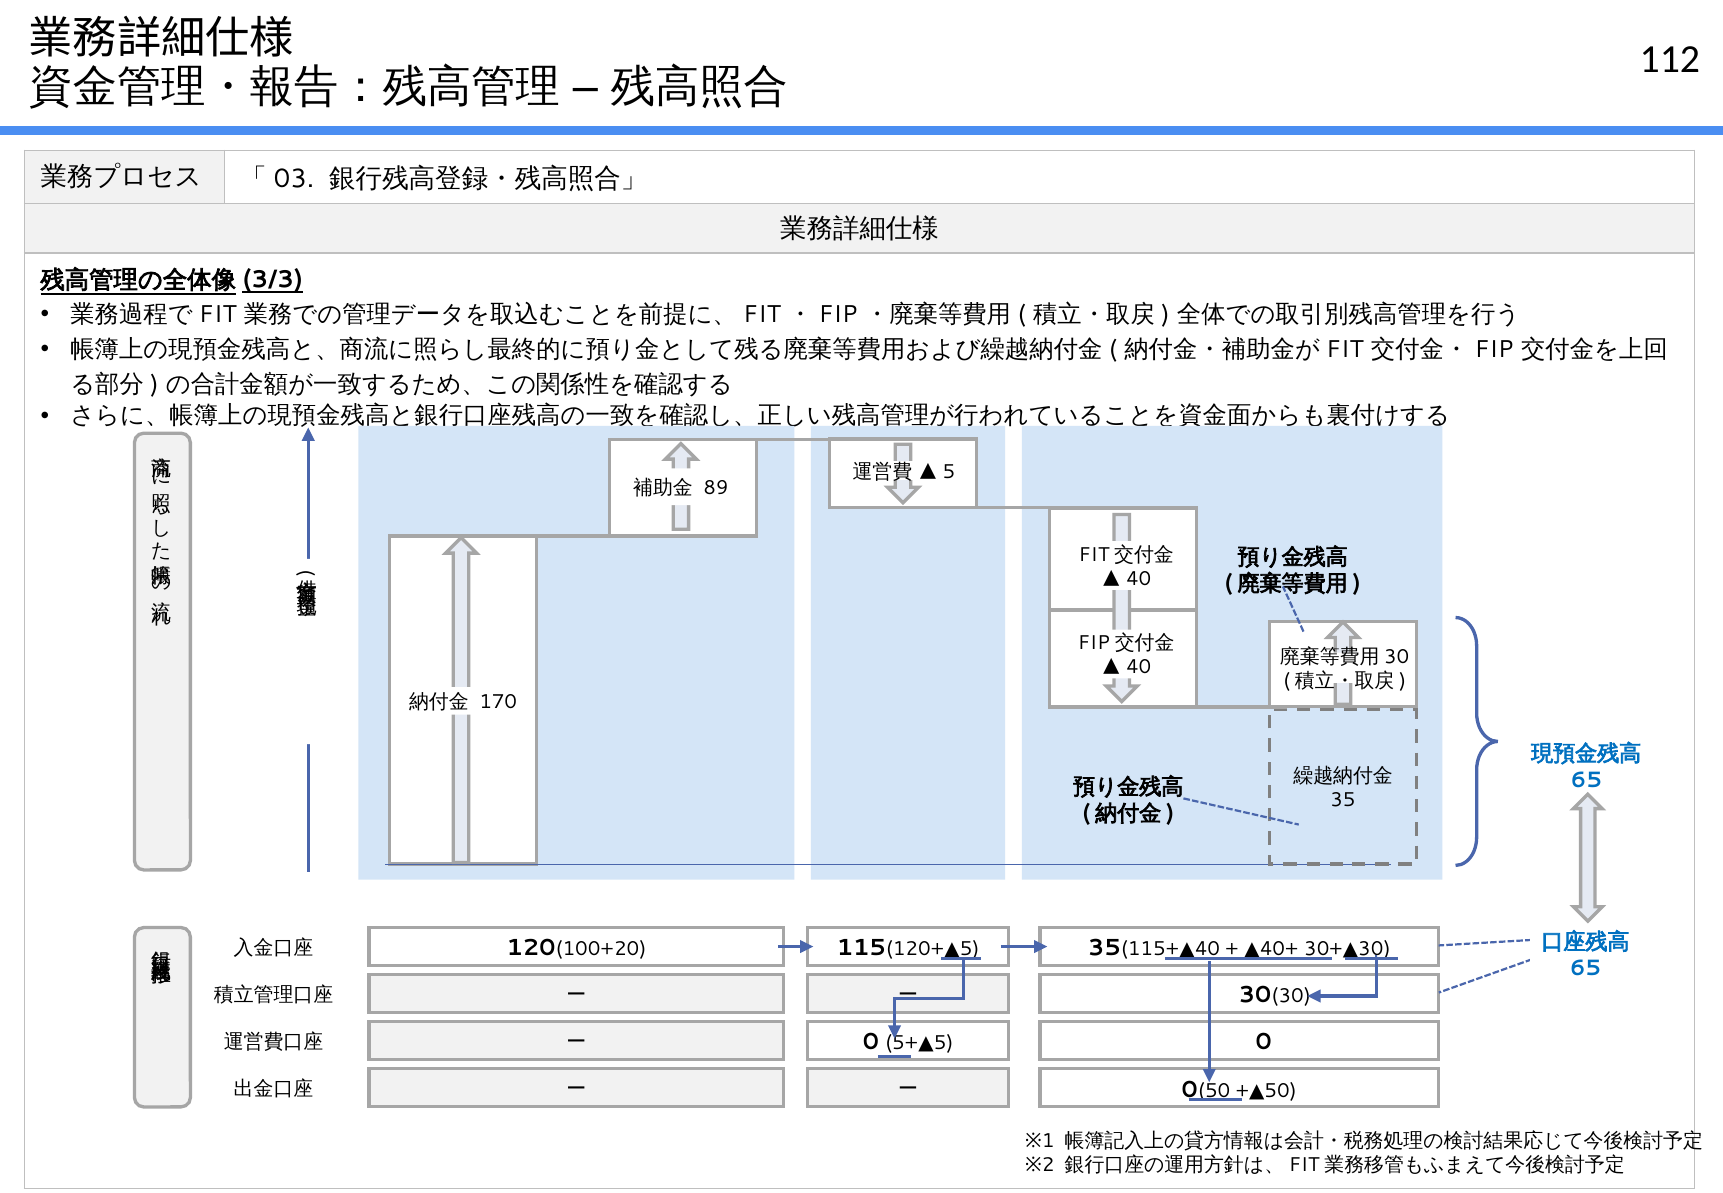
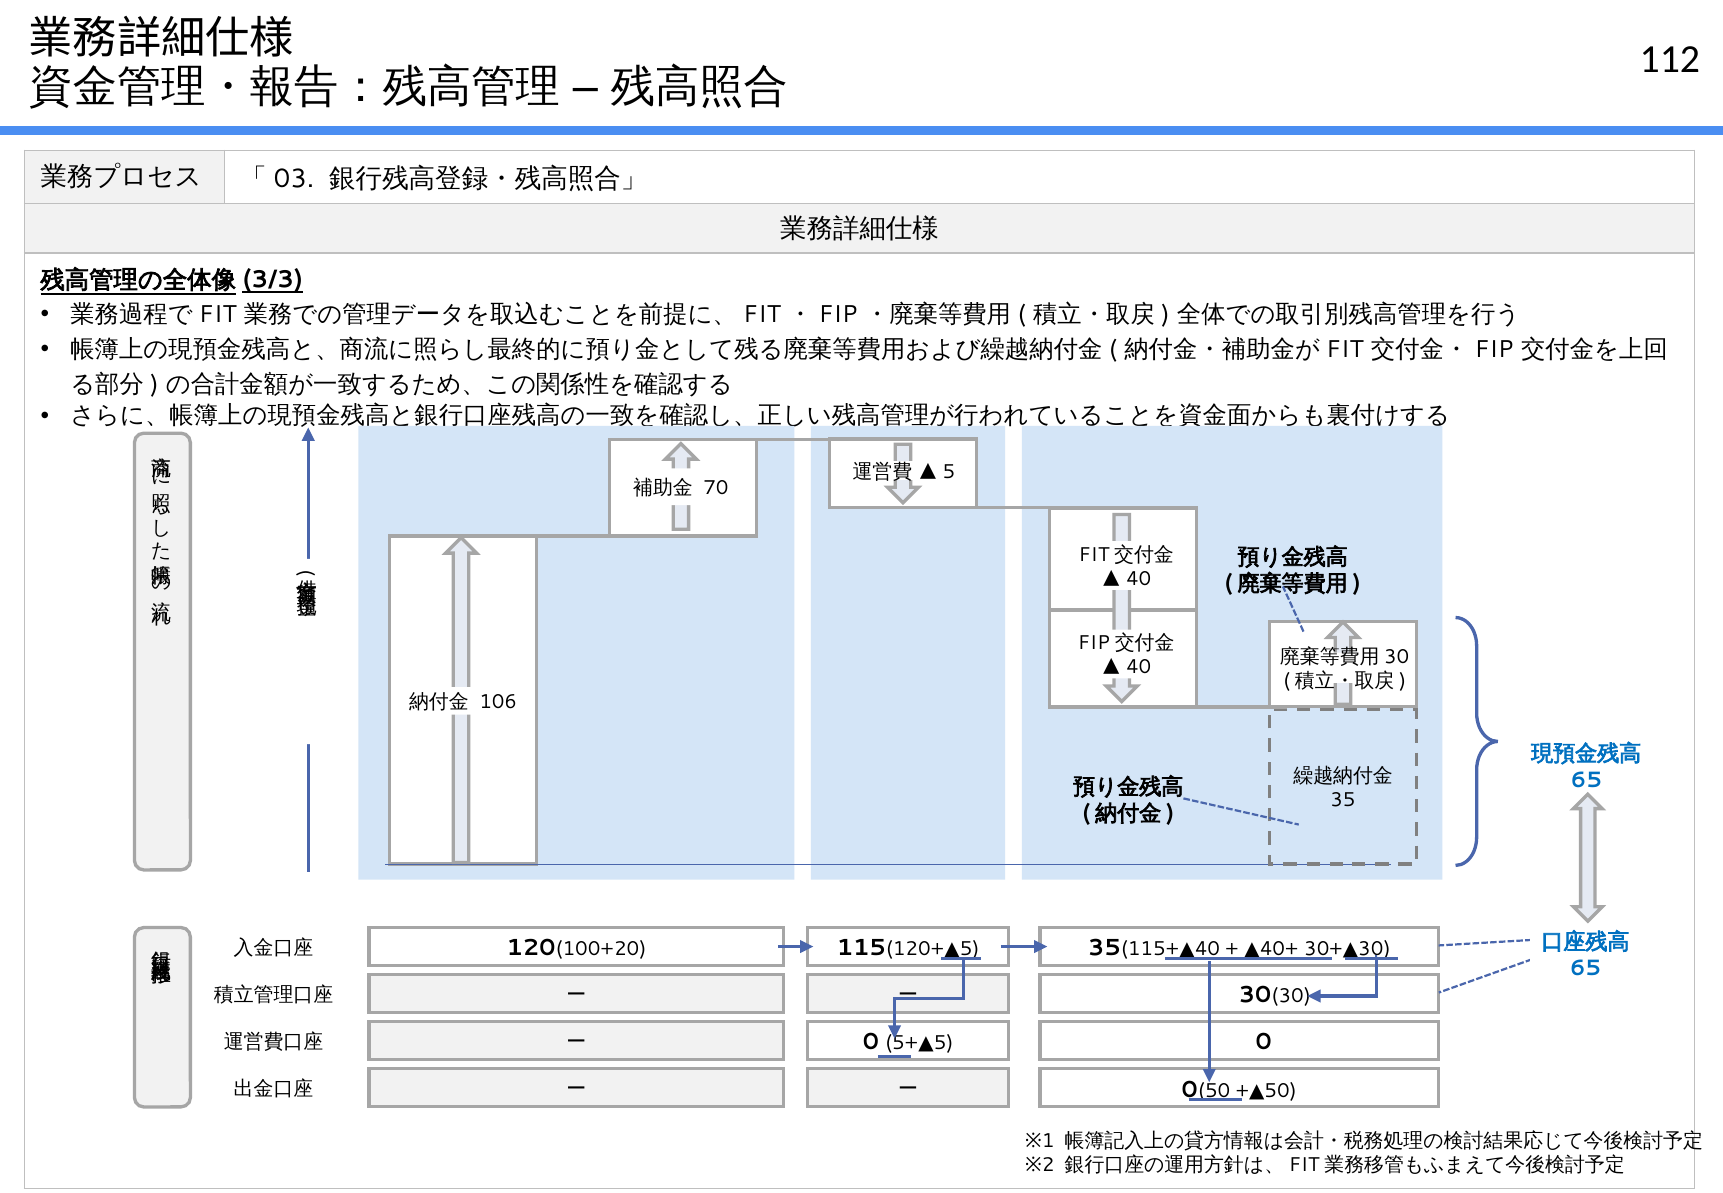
89: 89 -> 70 (716, 488)
170: 170 -> 106 (498, 702)
